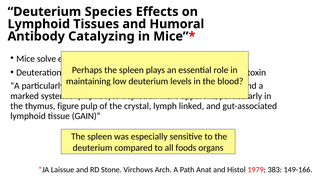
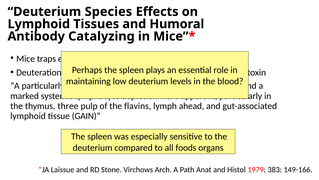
solve: solve -> traps (46, 59)
figure: figure -> three (68, 106)
crystal: crystal -> flavins (138, 106)
linked: linked -> ahead (192, 106)
